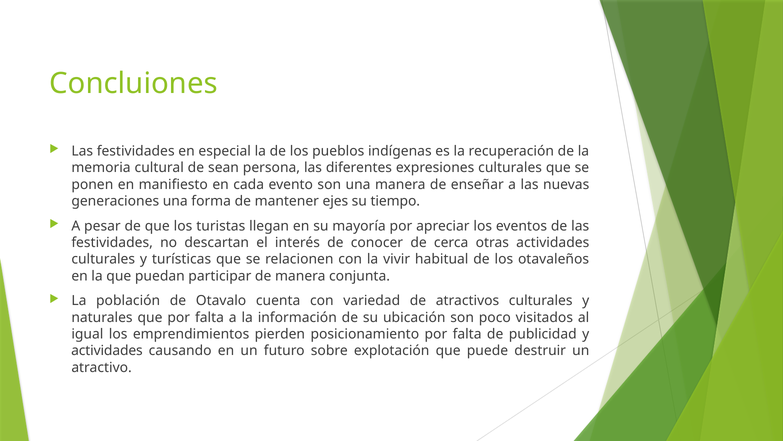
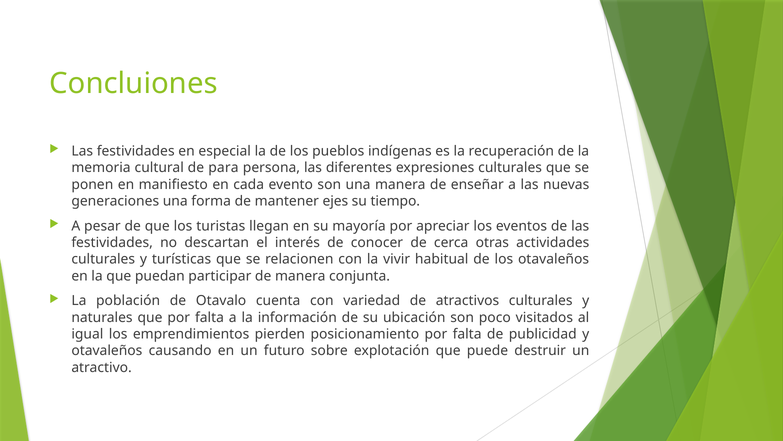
sean: sean -> para (223, 168)
actividades: actividades -> otavaleños (107, 350)
